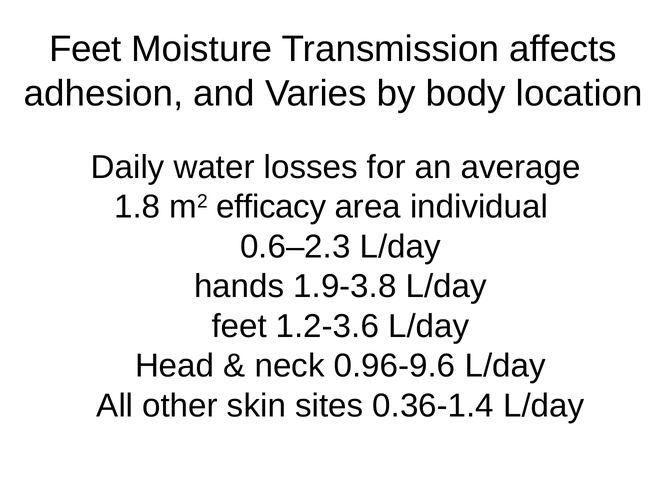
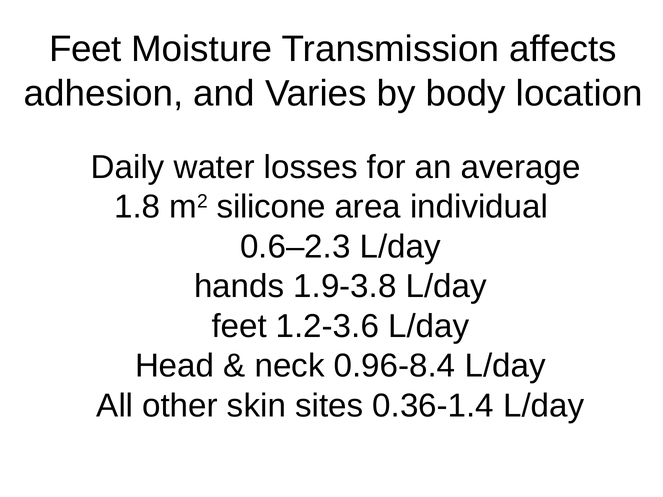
efficacy: efficacy -> silicone (271, 207)
0.96-9.6: 0.96-9.6 -> 0.96-8.4 (395, 366)
